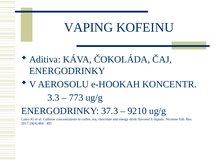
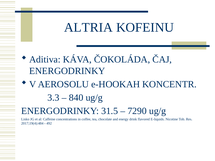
VAPING: VAPING -> ALTRIA (88, 27)
773: 773 -> 840 (76, 98)
37.3: 37.3 -> 31.5 (110, 111)
9210: 9210 -> 7290 (137, 111)
